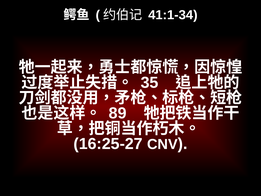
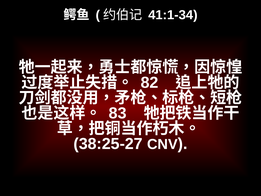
35: 35 -> 82 (150, 82)
89: 89 -> 83 (118, 113)
16:25-27: 16:25-27 -> 38:25-27 (108, 144)
